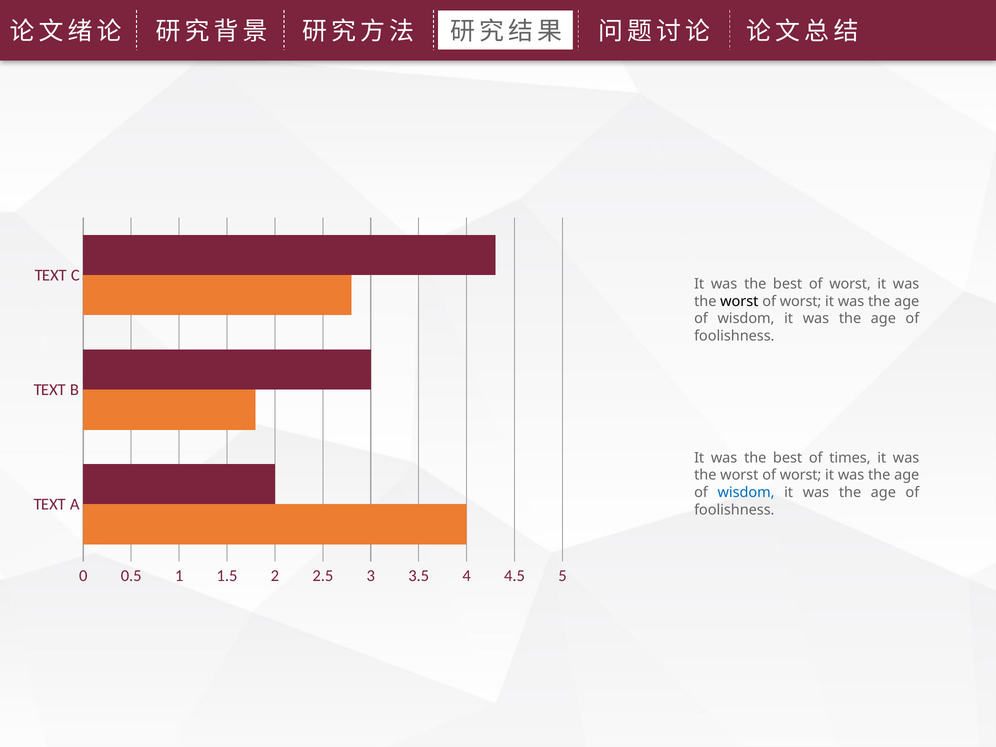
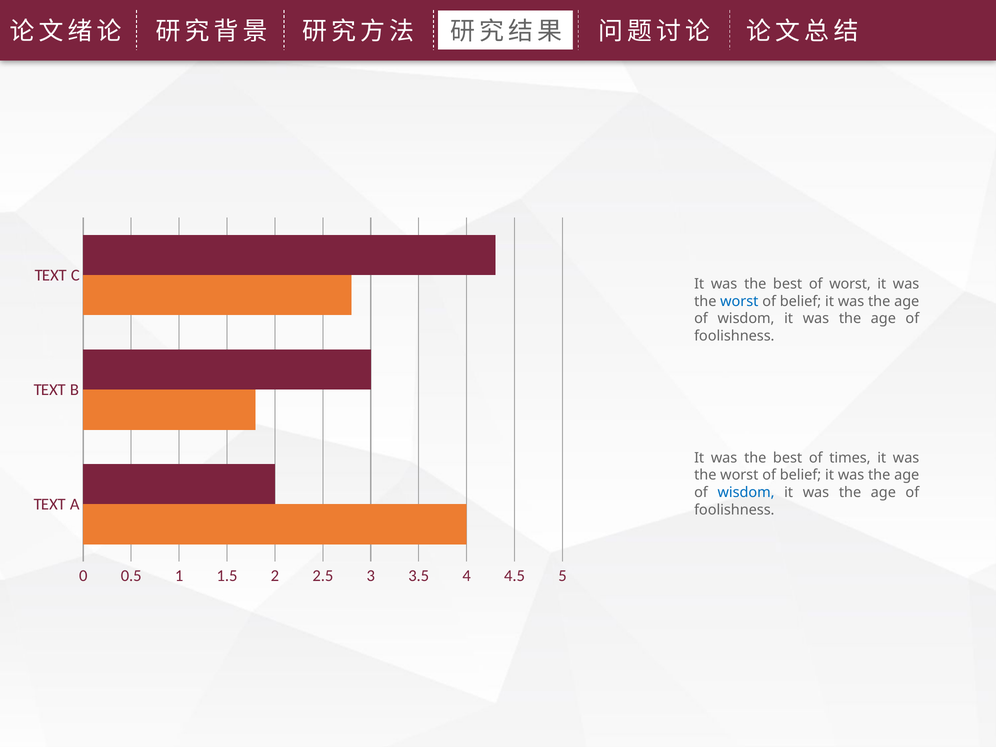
worst colour: black -> blue (739, 301)
worst: worst -> belief (801, 301)
worst: worst -> belief (801, 475)
